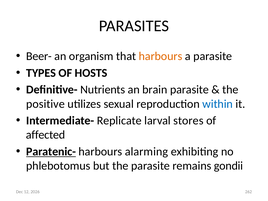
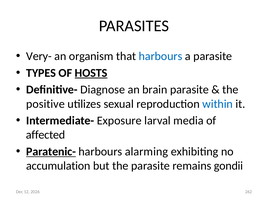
Beer-: Beer- -> Very- (39, 56)
harbours colour: orange -> blue (160, 56)
HOSTS underline: none -> present (91, 73)
Nutrients: Nutrients -> Diagnose (103, 90)
Replicate: Replicate -> Exposure (119, 121)
stores: stores -> media (188, 121)
phlebotomus: phlebotomus -> accumulation (58, 166)
